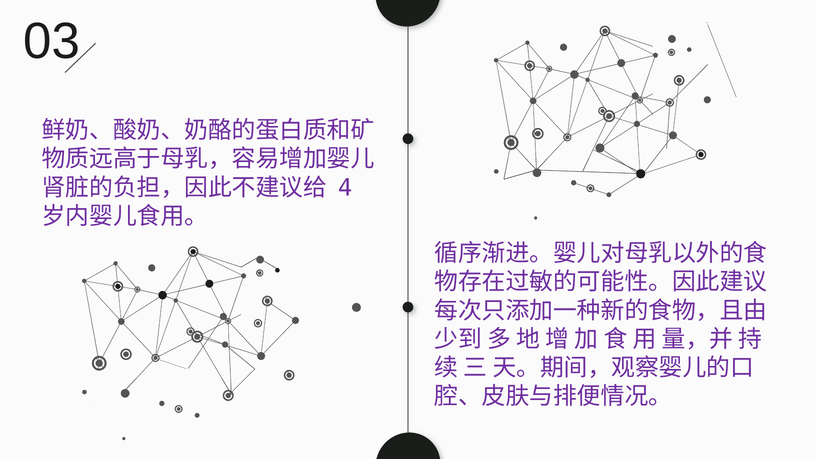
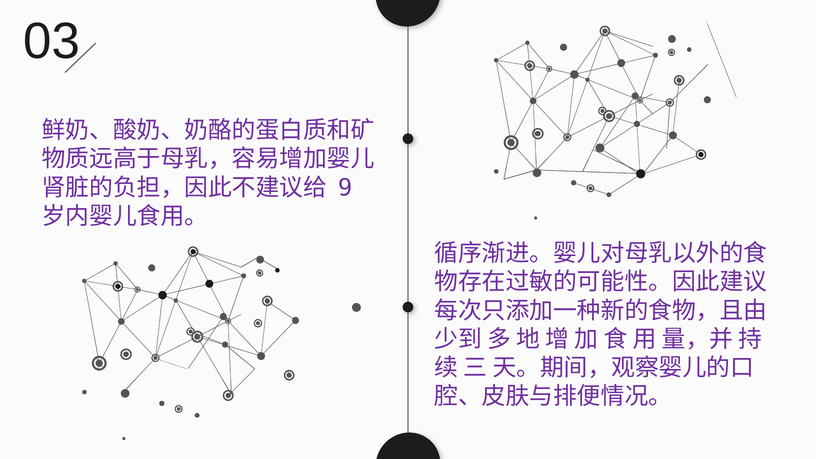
4: 4 -> 9 (345, 188)
